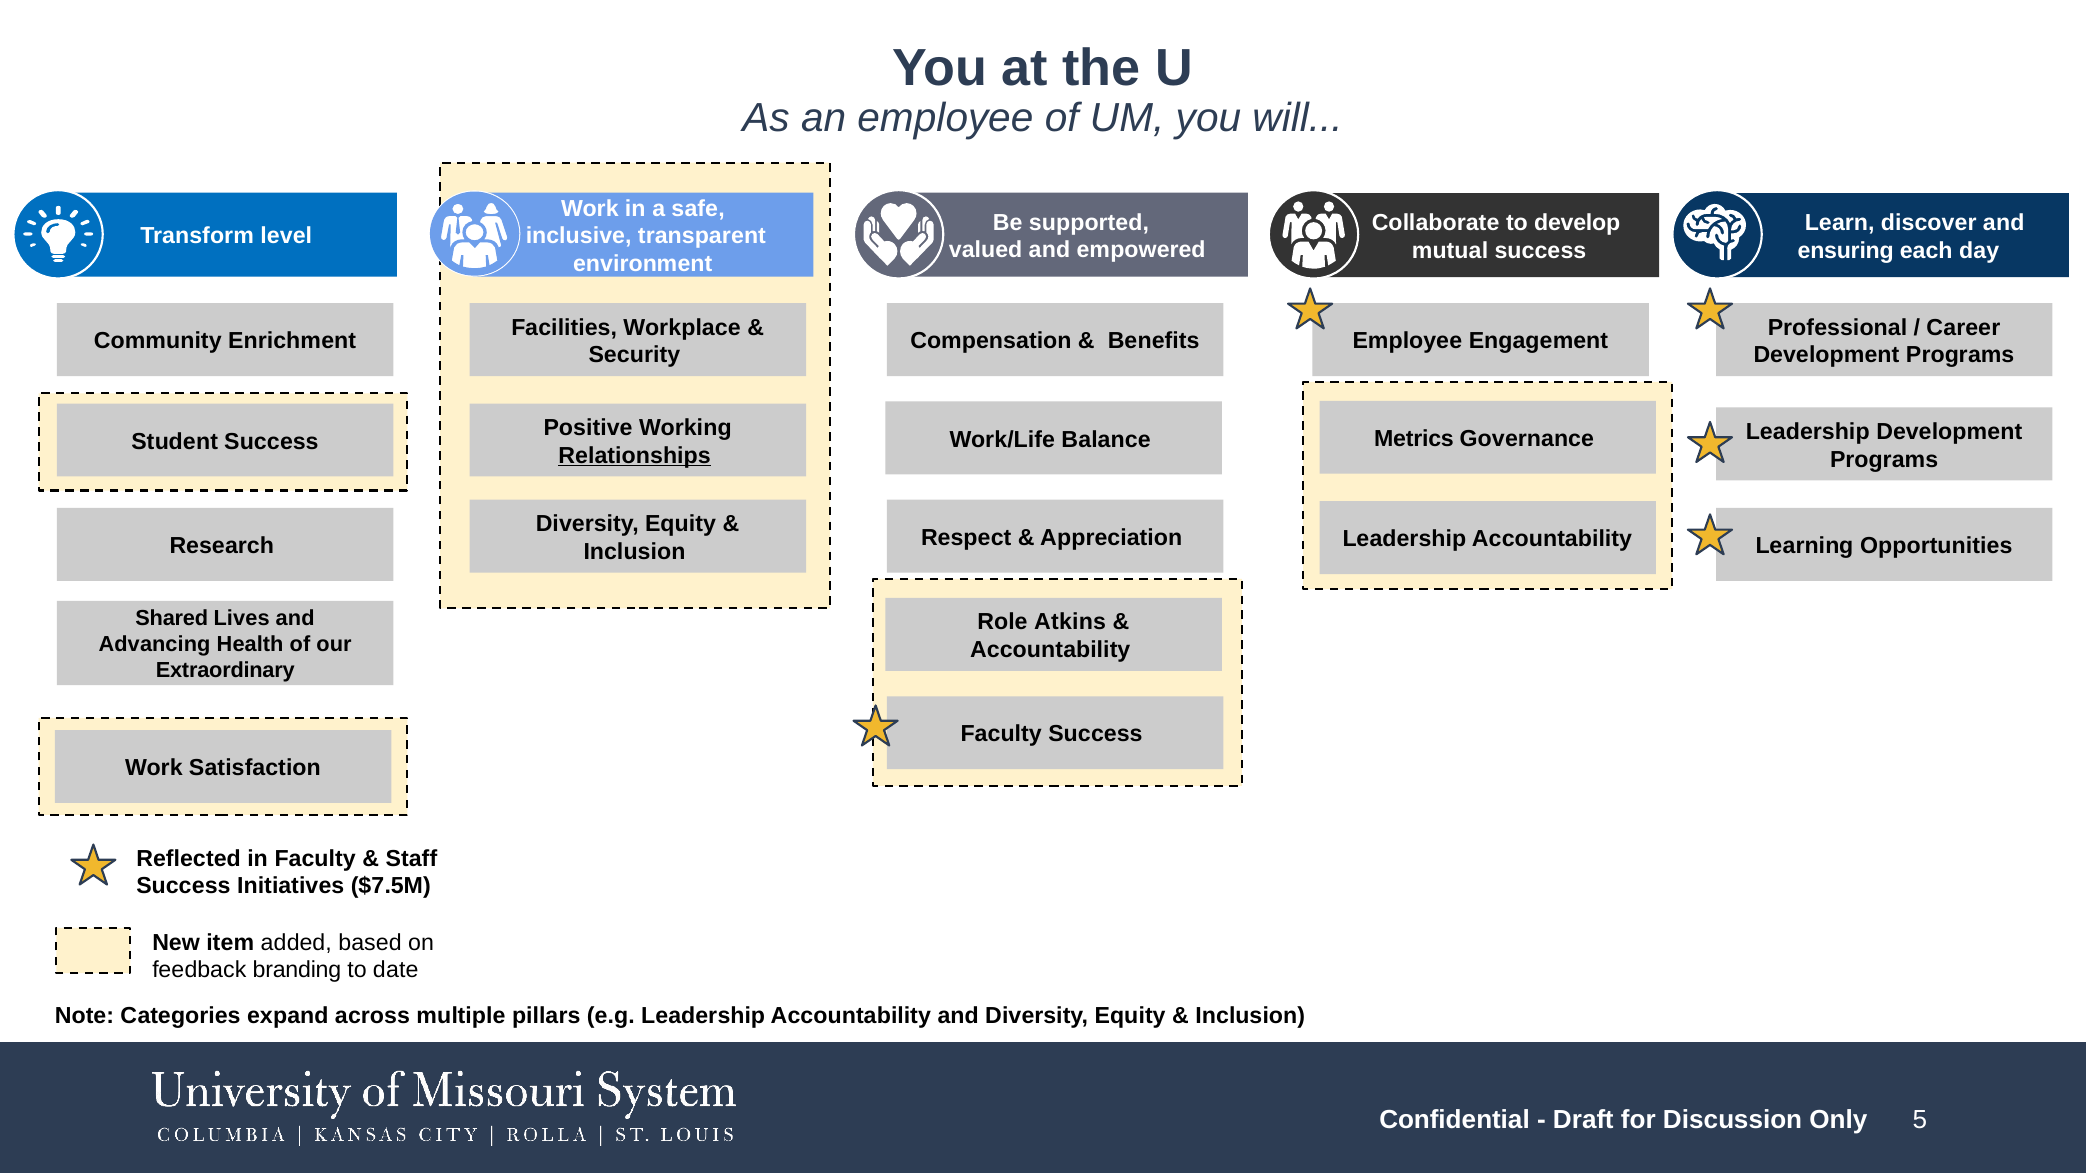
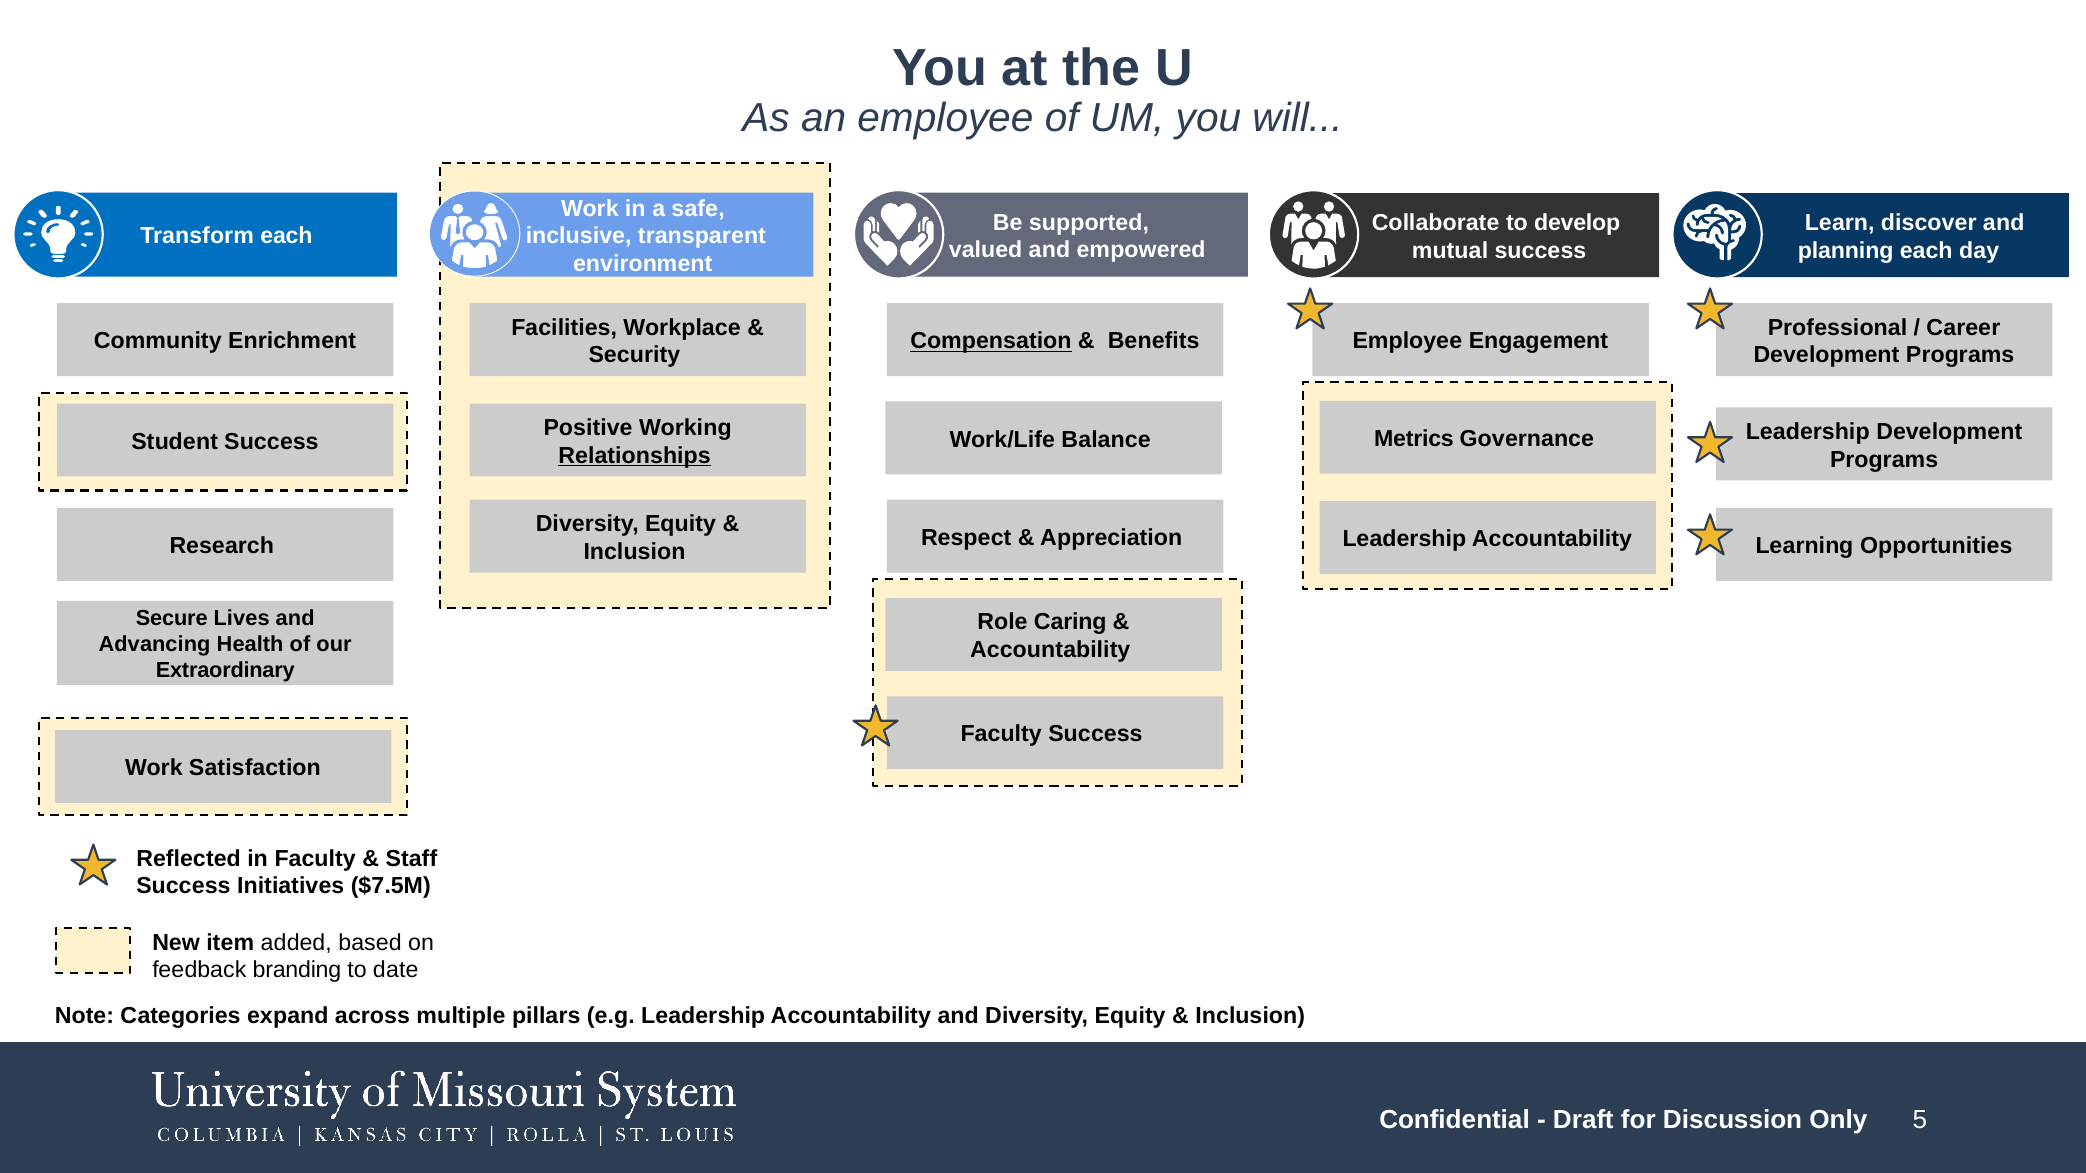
Transform level: level -> each (286, 236)
ensuring: ensuring -> planning (1846, 251)
Compensation underline: none -> present (991, 341)
Shared: Shared -> Secure (172, 619)
Atkins: Atkins -> Caring (1070, 622)
